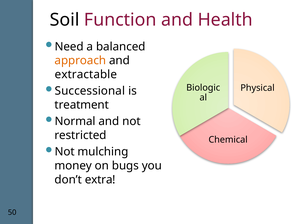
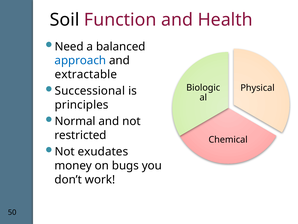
approach colour: orange -> blue (80, 60)
treatment: treatment -> principles (82, 105)
mulching: mulching -> exudates (103, 151)
extra: extra -> work (100, 179)
